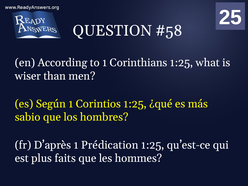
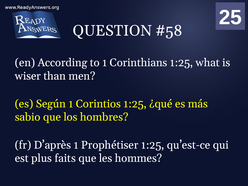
Prédication: Prédication -> Prophétiser (110, 145)
